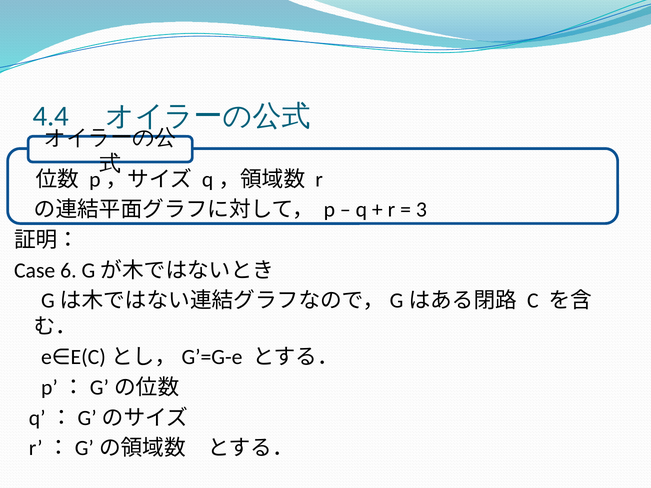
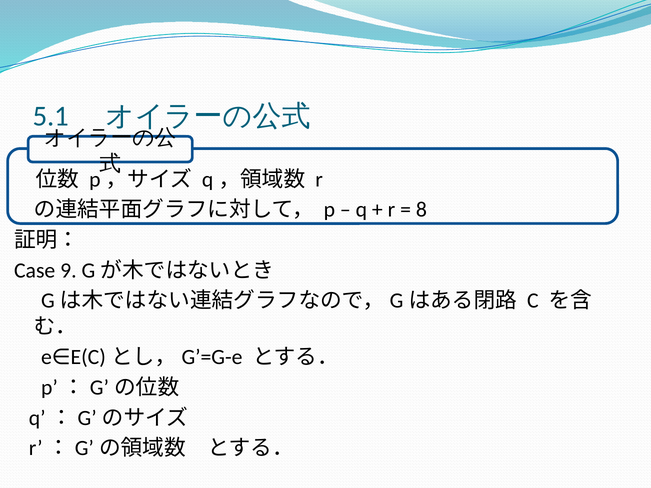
4.4: 4.4 -> 5.1 (51, 116)
3: 3 -> 8 (421, 210)
6: 6 -> 9 (68, 271)
